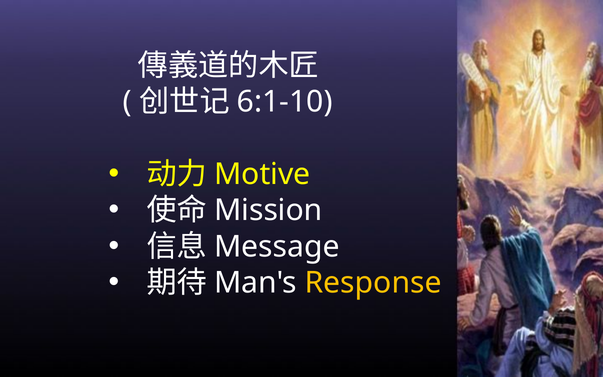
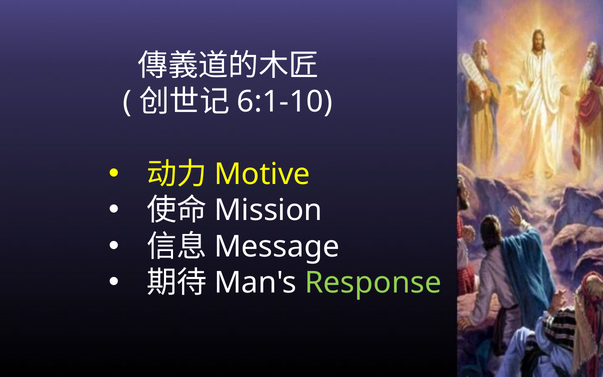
Response colour: yellow -> light green (373, 283)
